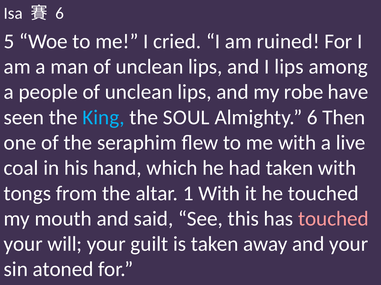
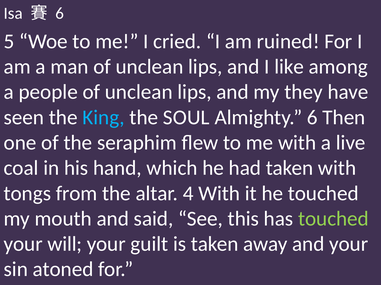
I lips: lips -> like (289, 67)
robe: robe -> they (304, 92)
1: 1 -> 4 (188, 194)
touched colour: pink -> light green (333, 219)
